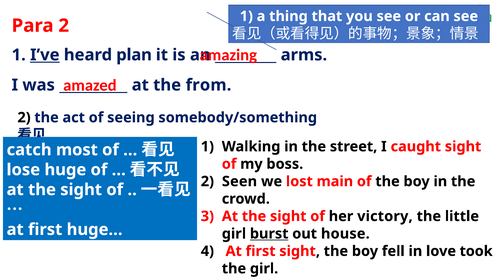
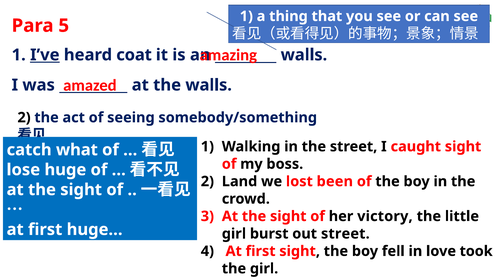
Para 2: 2 -> 5 (64, 26)
plan: plan -> coat (134, 55)
arms: arms -> walls (304, 55)
the from: from -> walls (209, 85)
most: most -> what (77, 150)
Seen: Seen -> Land (240, 181)
main: main -> been (335, 181)
burst underline: present -> none (269, 234)
out house: house -> street (345, 234)
